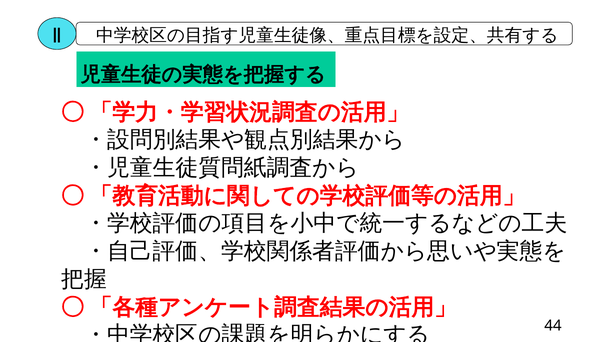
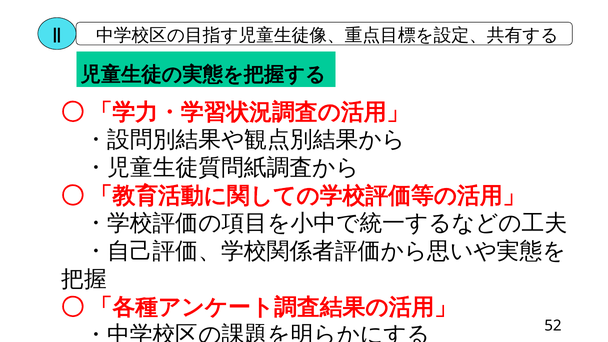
44: 44 -> 52 (553, 326)
